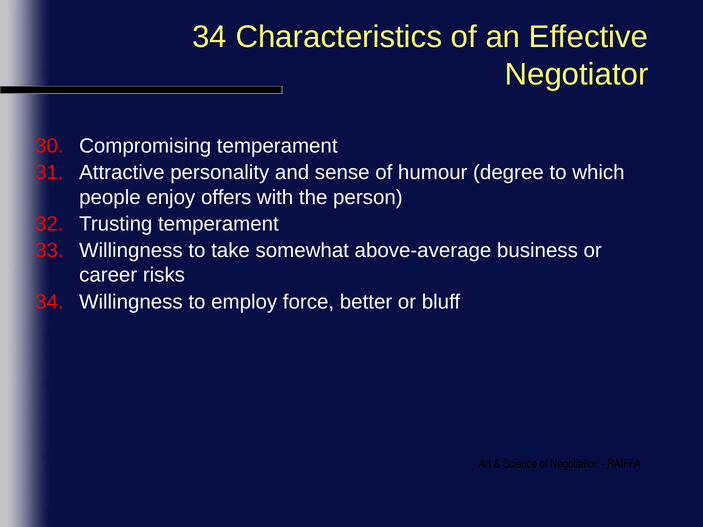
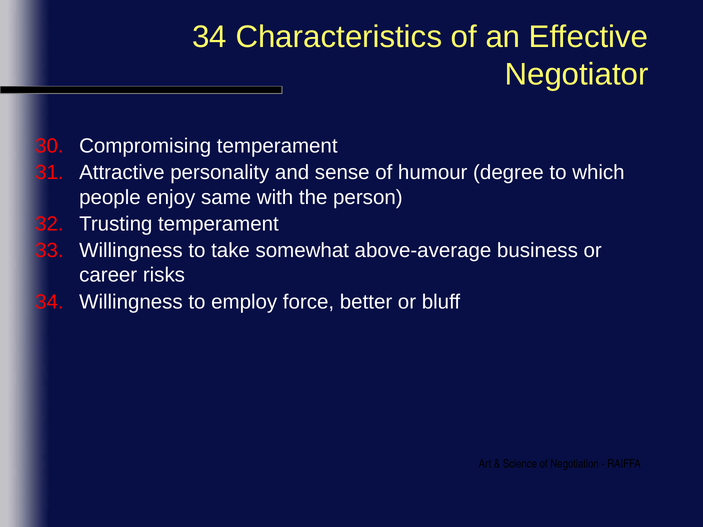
offers: offers -> same (226, 197)
